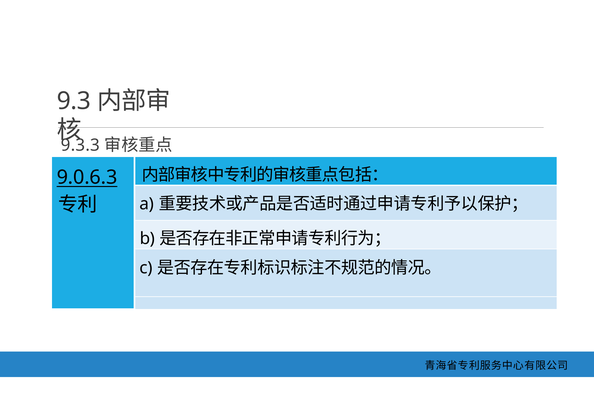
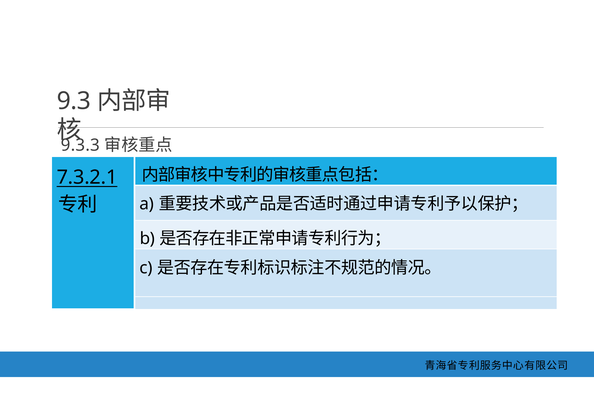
9.0.6.3: 9.0.6.3 -> 7.3.2.1 (87, 177)
